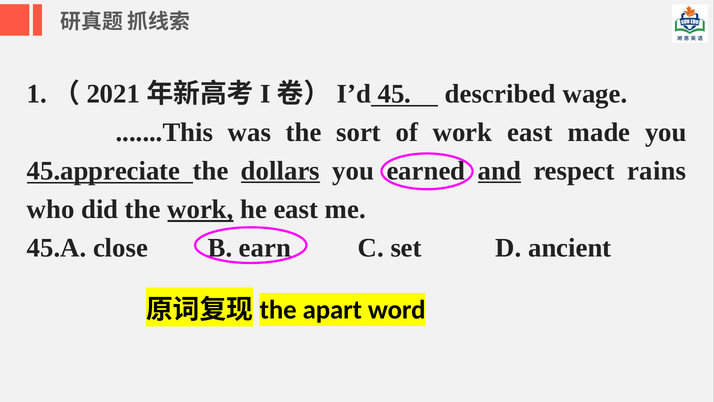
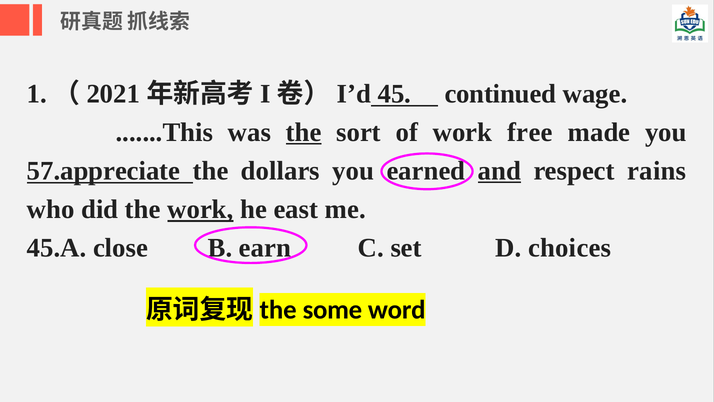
described: described -> continued (500, 94)
the underline: none -> present (304, 132)
work east: east -> free (530, 132)
45.appreciate: 45.appreciate -> 57.appreciate (104, 171)
dollars underline: present -> none (280, 171)
ancient: ancient -> choices (570, 248)
apart: apart -> some (332, 310)
